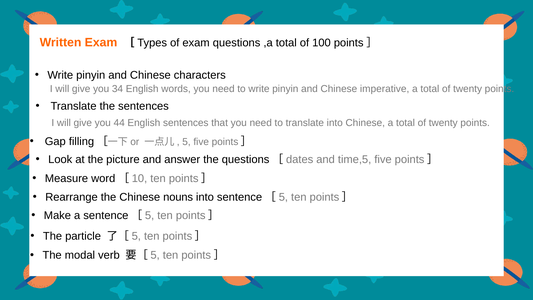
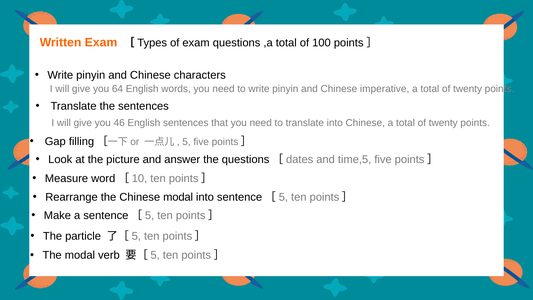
34: 34 -> 64 (117, 89)
44: 44 -> 46 (119, 123)
Chinese nouns: nouns -> modal (178, 197)
